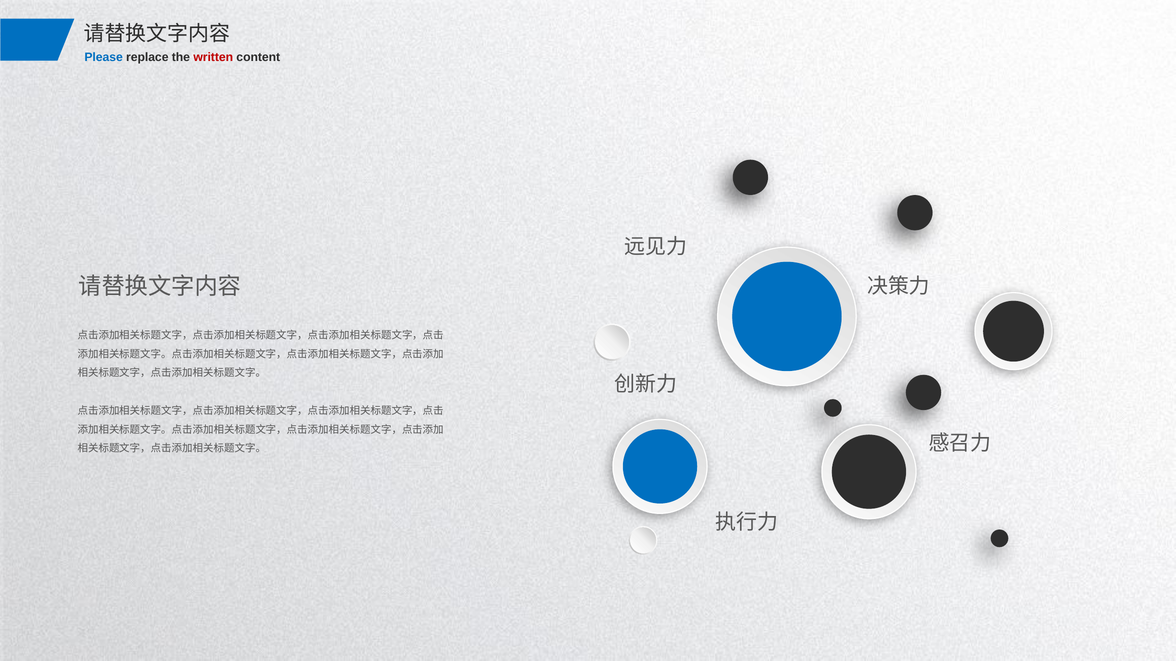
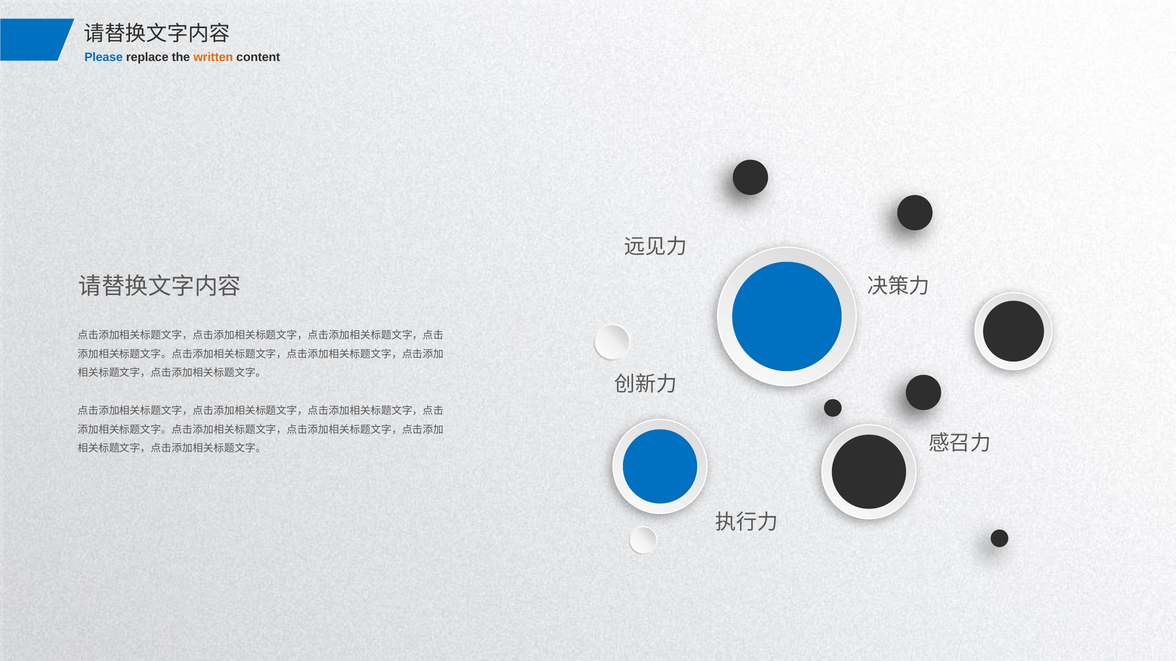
written colour: red -> orange (213, 57)
